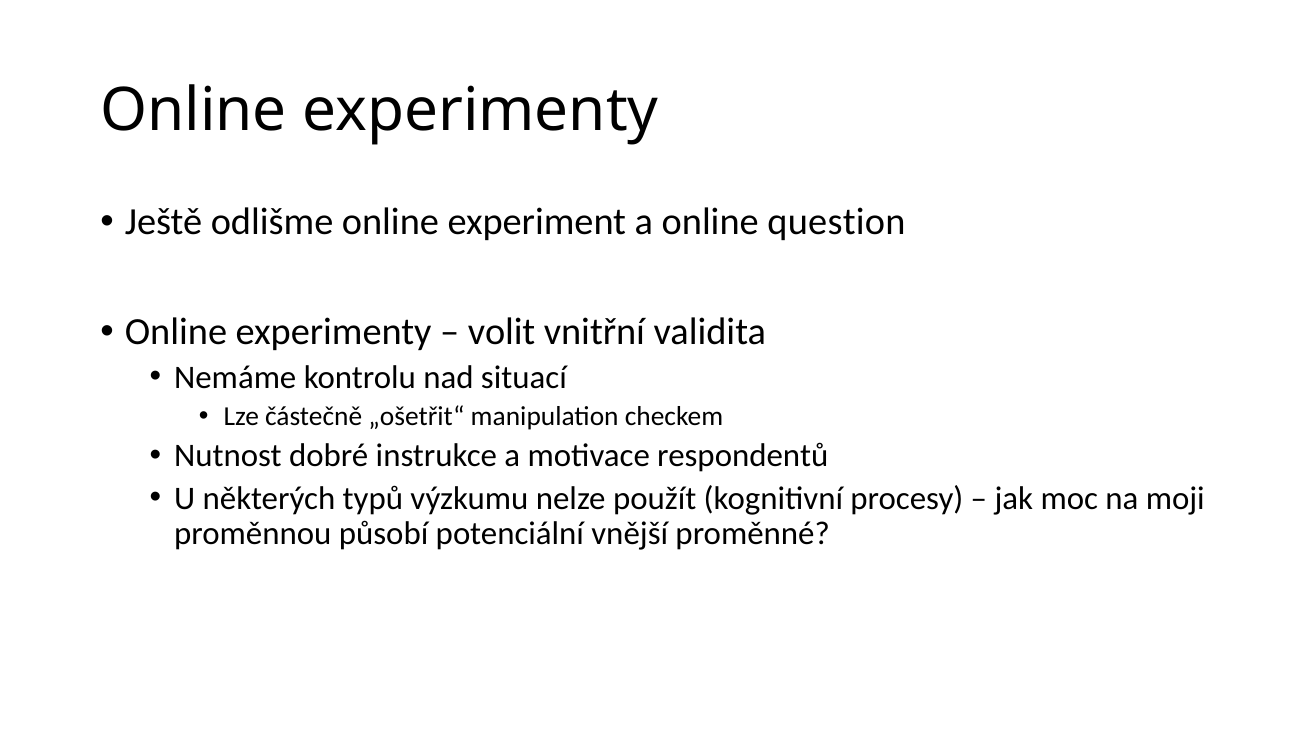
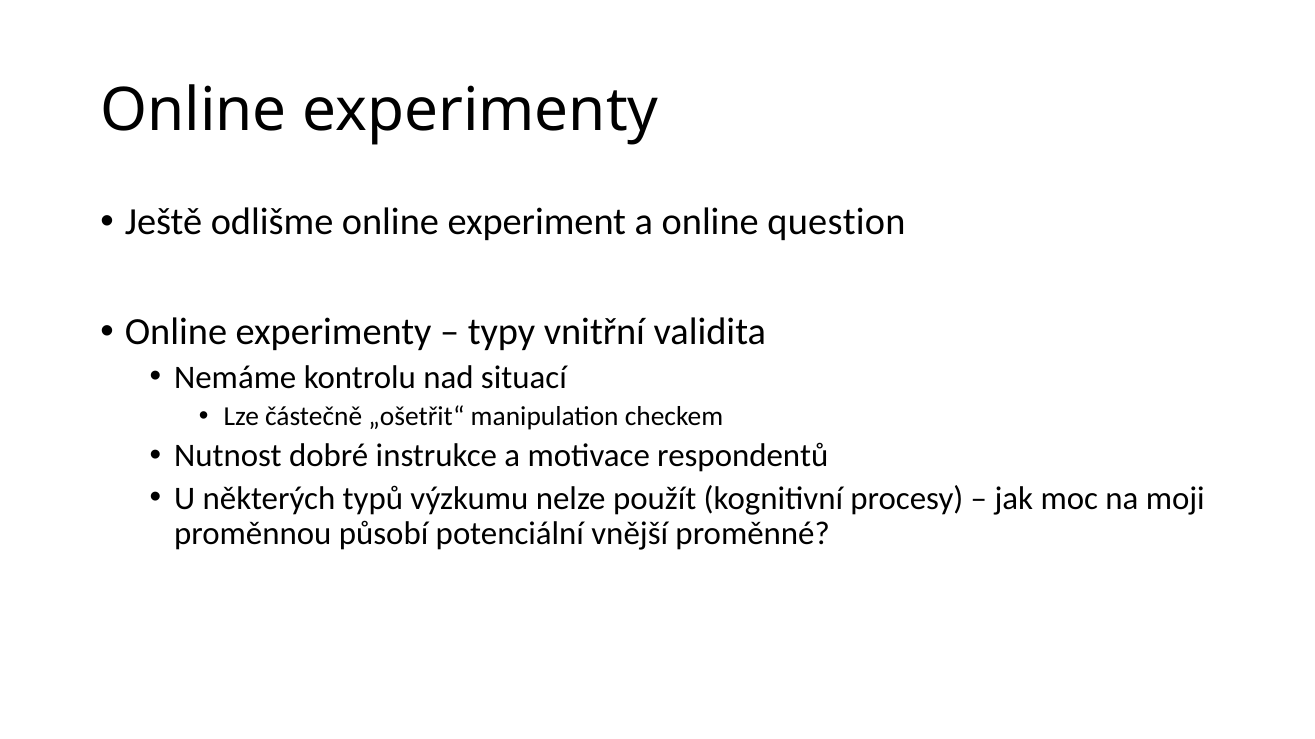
volit: volit -> typy (502, 332)
